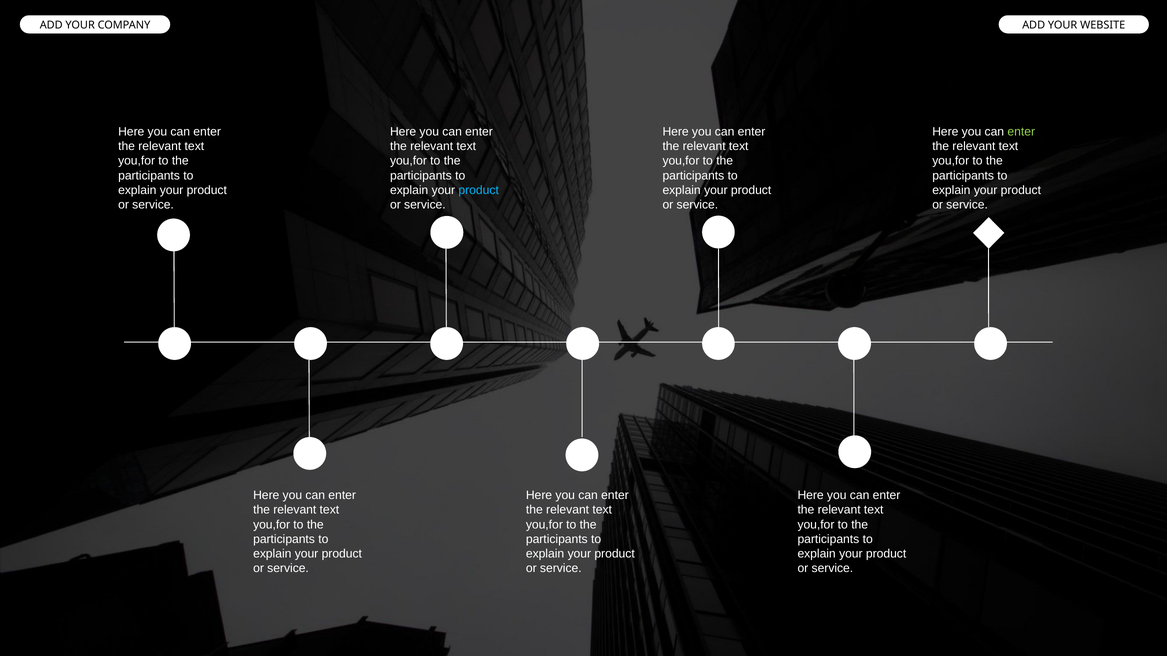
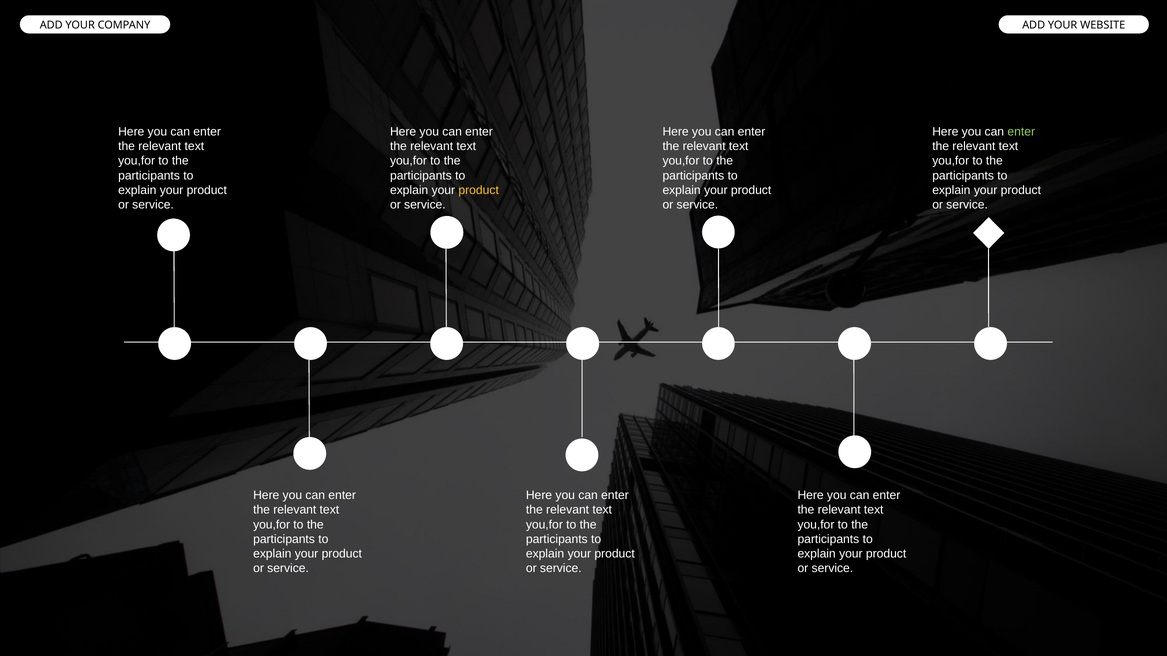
product colour: light blue -> yellow (479, 190)
